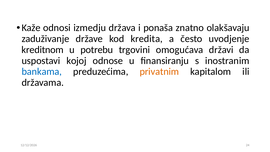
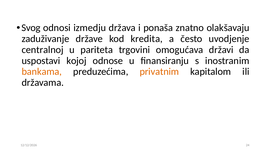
Kaže: Kaže -> Svog (31, 28)
kreditnom: kreditnom -> centralnoj (43, 50)
potrebu: potrebu -> pariteta (97, 50)
bankama colour: blue -> orange (42, 72)
